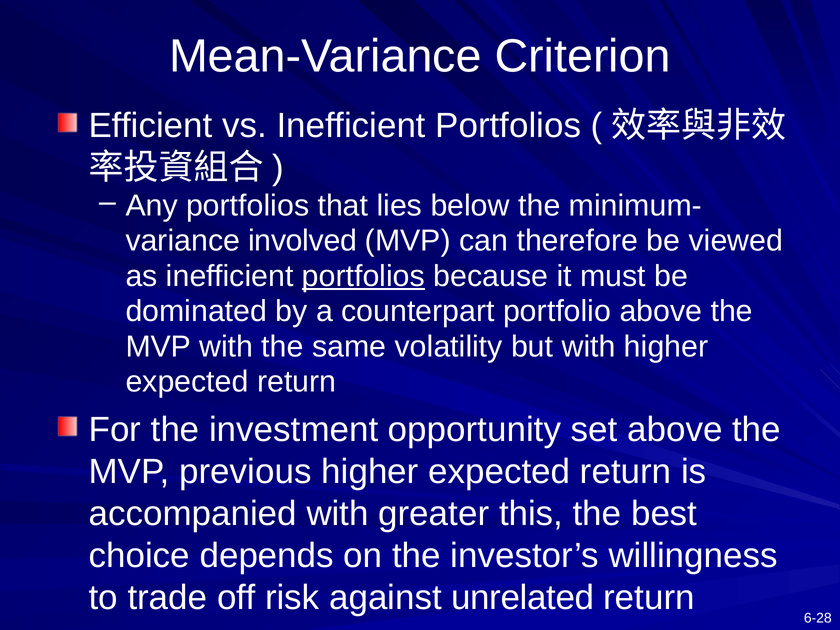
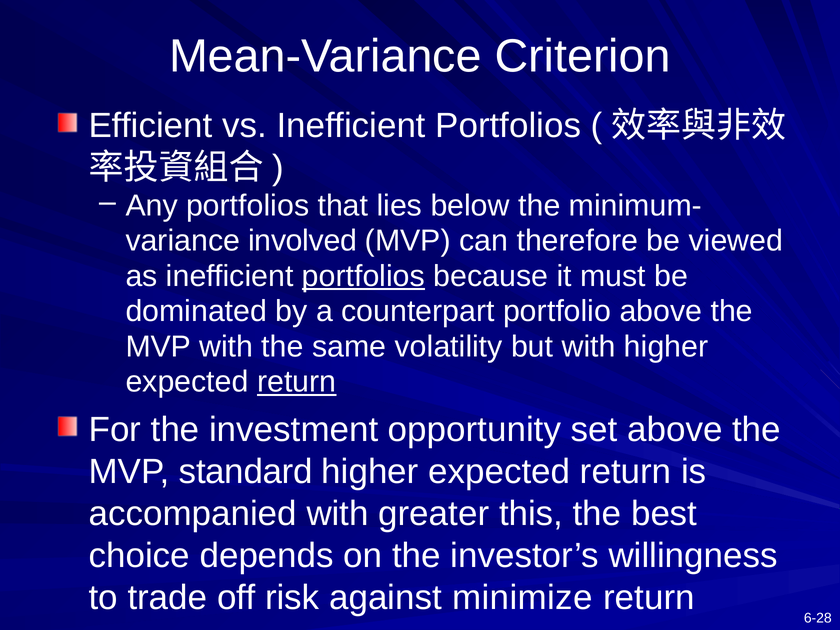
return underline: none -> present (297, 382)
previous: previous -> standard (246, 471)
unrelated: unrelated -> minimize (522, 597)
